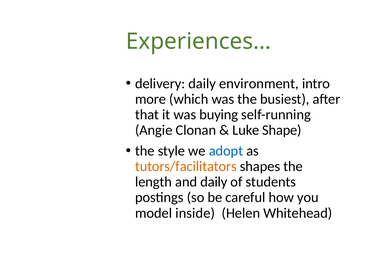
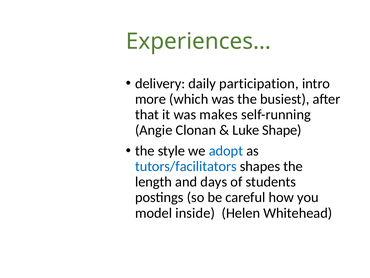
environment: environment -> participation (259, 83)
buying: buying -> makes (219, 114)
tutors/facilitators colour: orange -> blue (186, 166)
and daily: daily -> days (214, 182)
